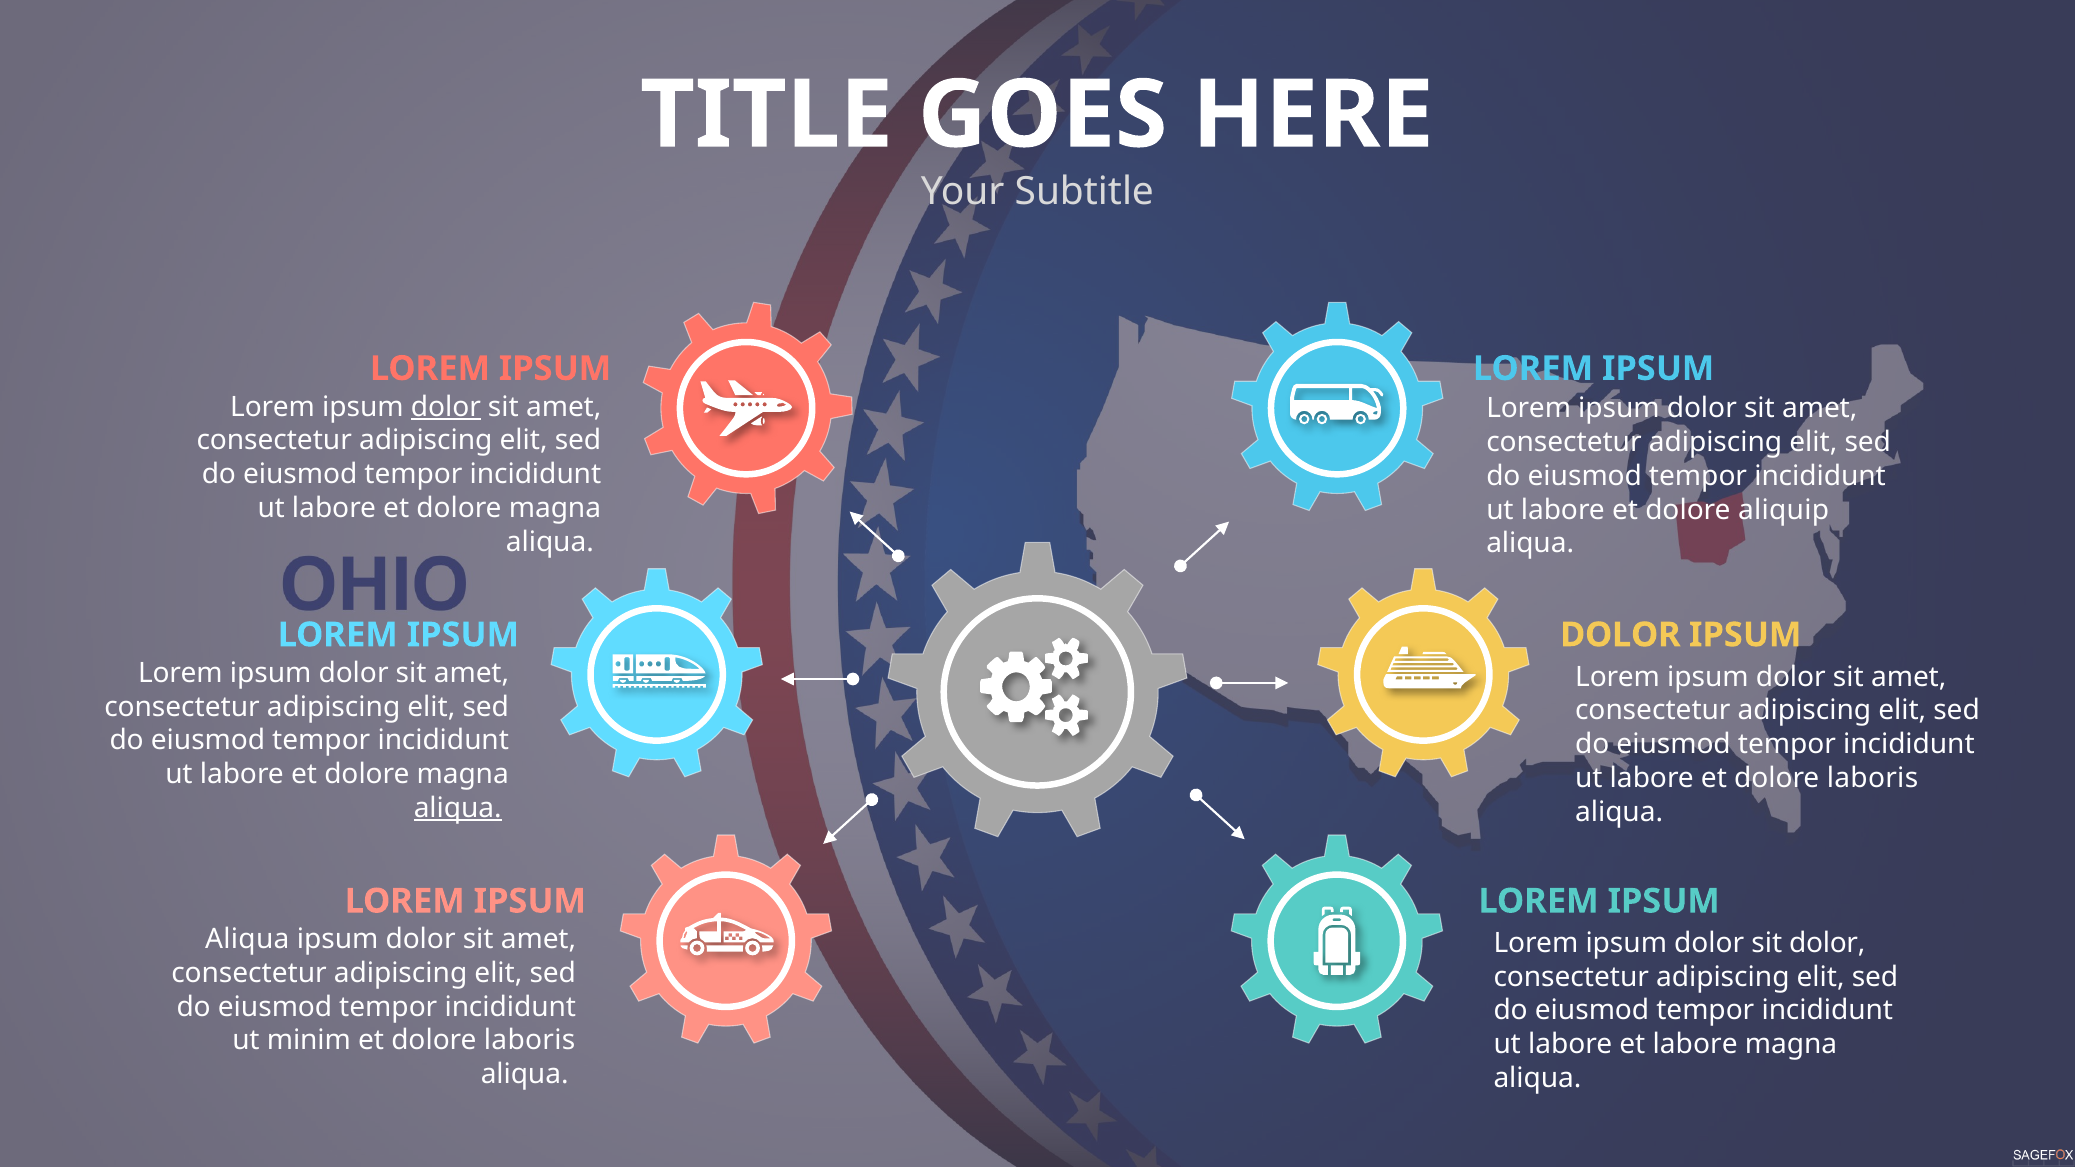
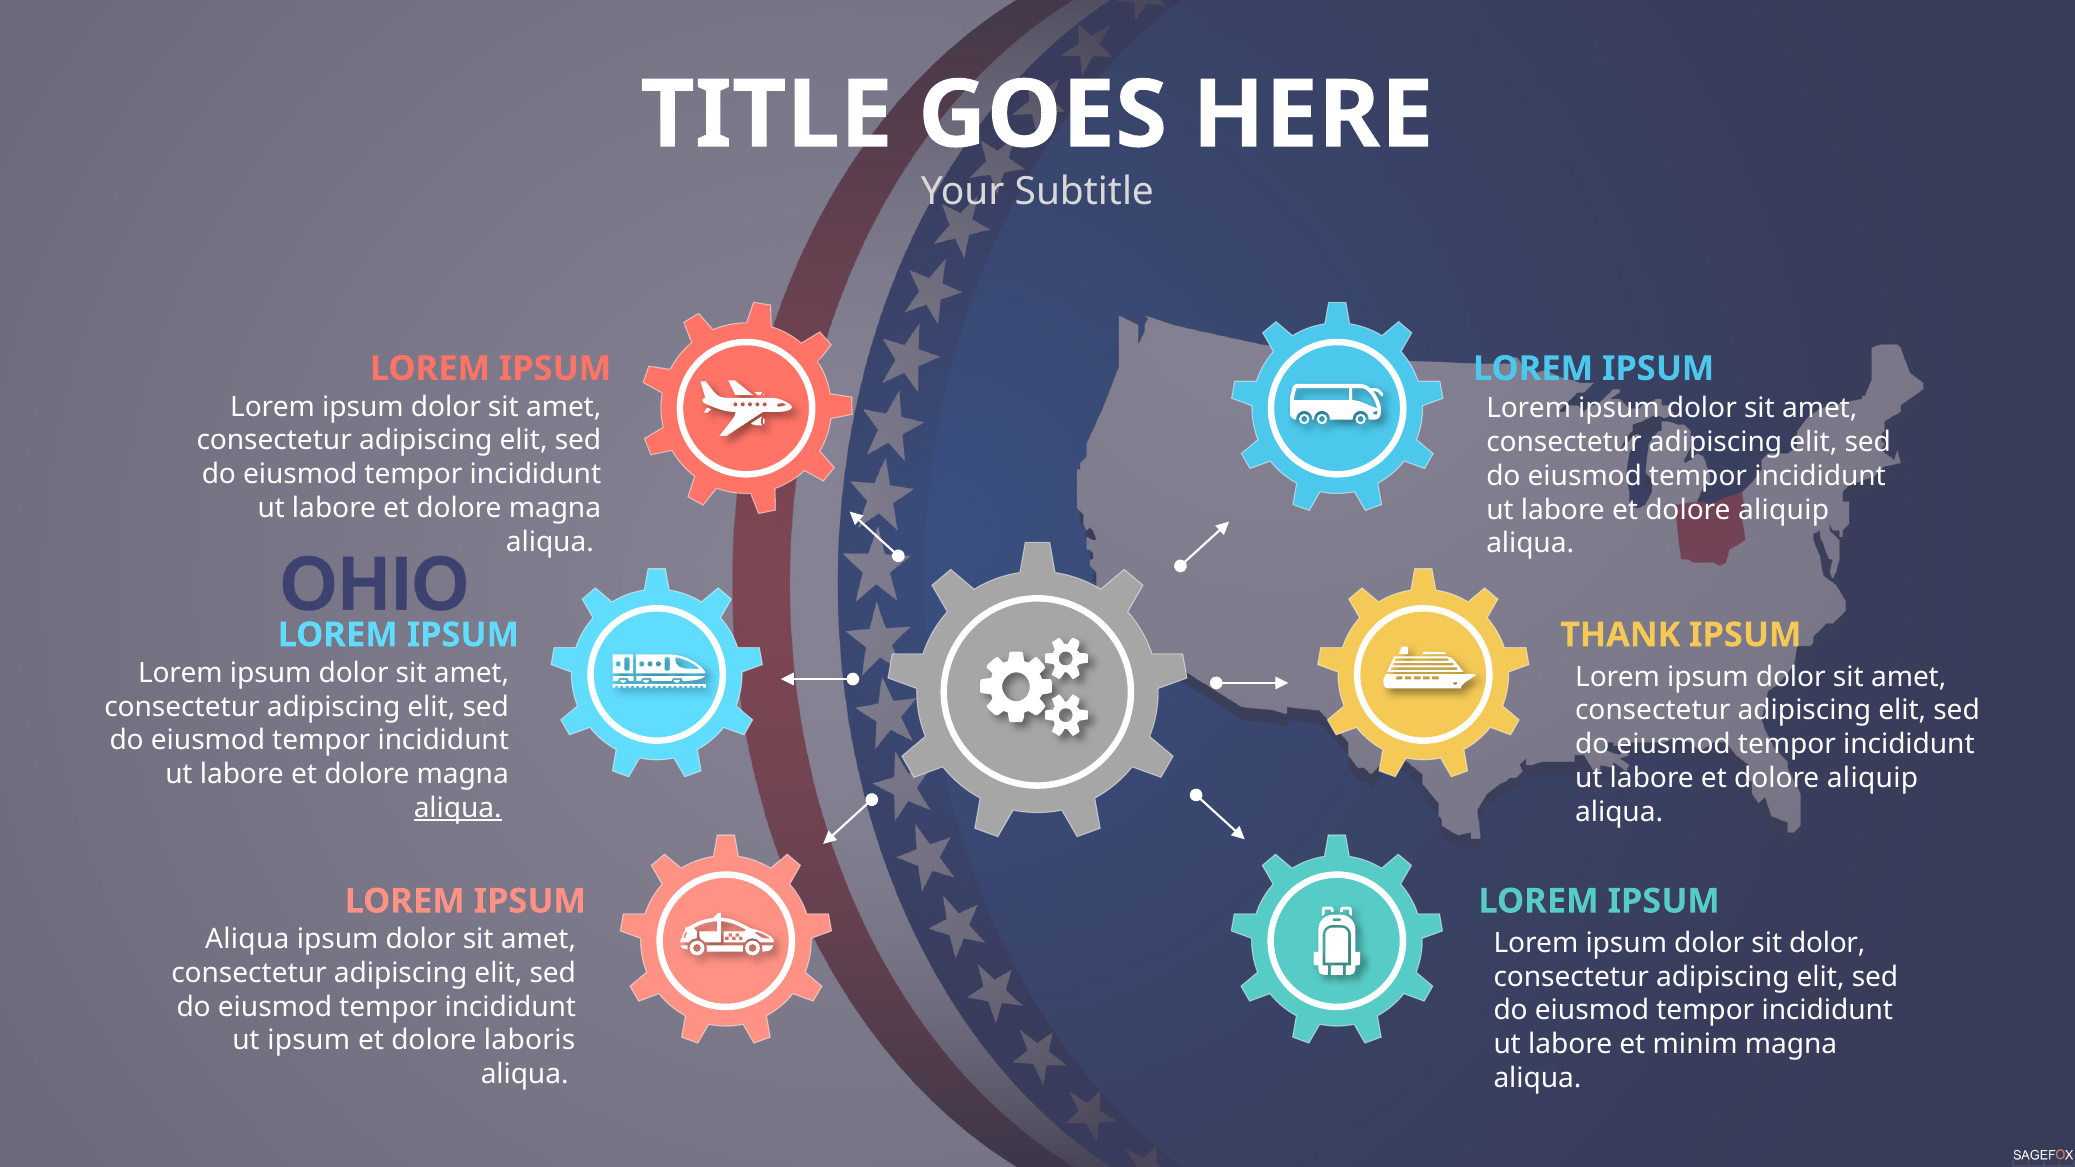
dolor underline: present -> none (446, 407)
DOLOR: DOLOR -> THANK (1620, 635)
laboris: laboris -> aliquip (1873, 778)
ut minim: minim -> ipsum (309, 1041)
et labore: labore -> minim (1695, 1045)
